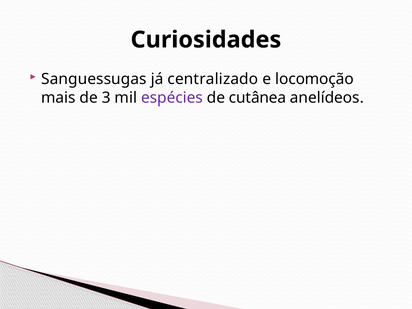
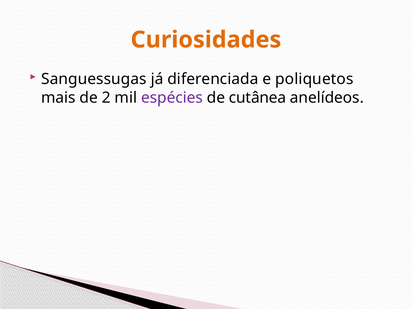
Curiosidades colour: black -> orange (206, 40)
centralizado: centralizado -> diferenciada (213, 79)
locomoção: locomoção -> poliquetos (314, 79)
3: 3 -> 2 (106, 98)
